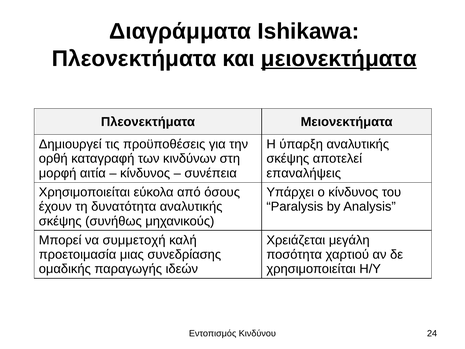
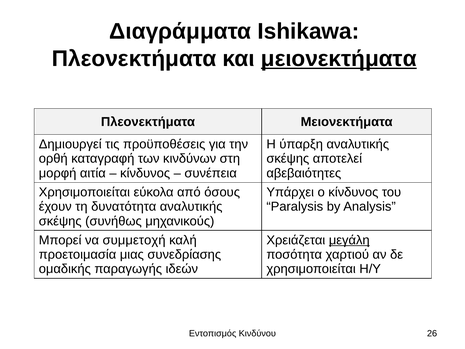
επαναλήψεις: επαναλήψεις -> αβεβαιότητες (304, 173)
μεγάλη underline: none -> present (349, 240)
24: 24 -> 26 (432, 333)
